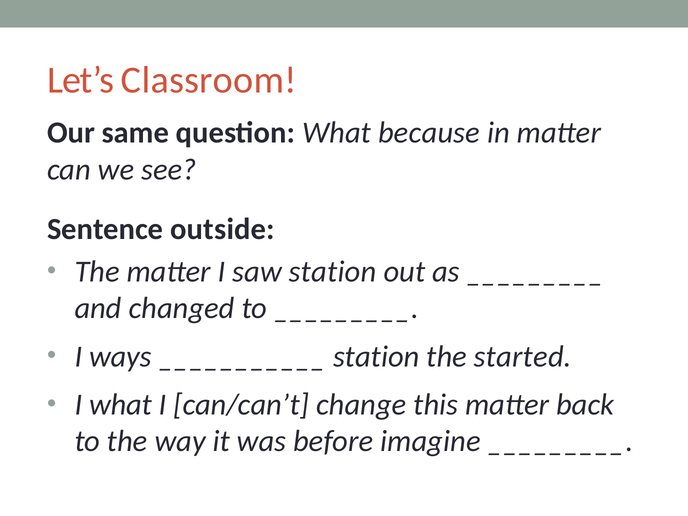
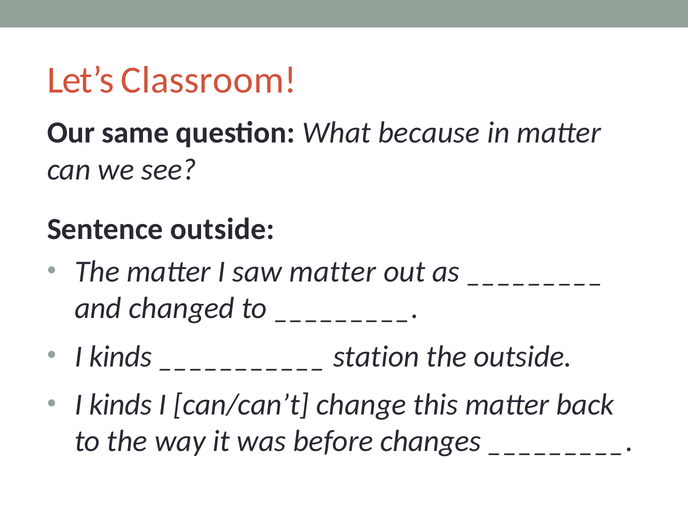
saw station: station -> matter (333, 272)
ways: ways -> kinds (121, 357)
the started: started -> outside (523, 357)
what: what -> kinds (121, 405)
imagine: imagine -> changes (431, 441)
